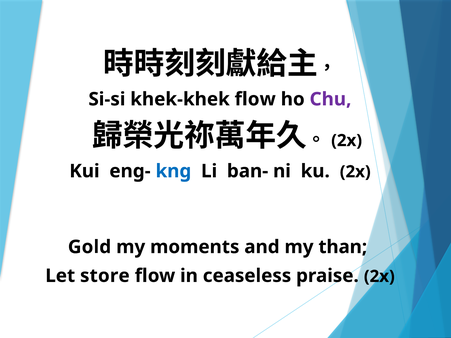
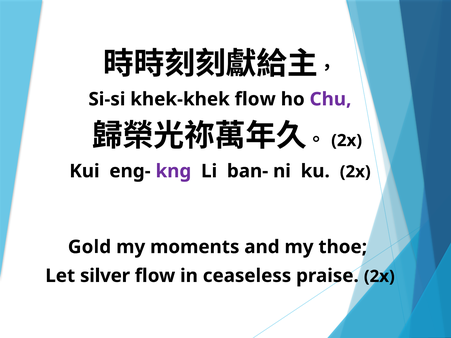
kng colour: blue -> purple (173, 171)
than: than -> thoe (343, 247)
store: store -> silver (105, 276)
